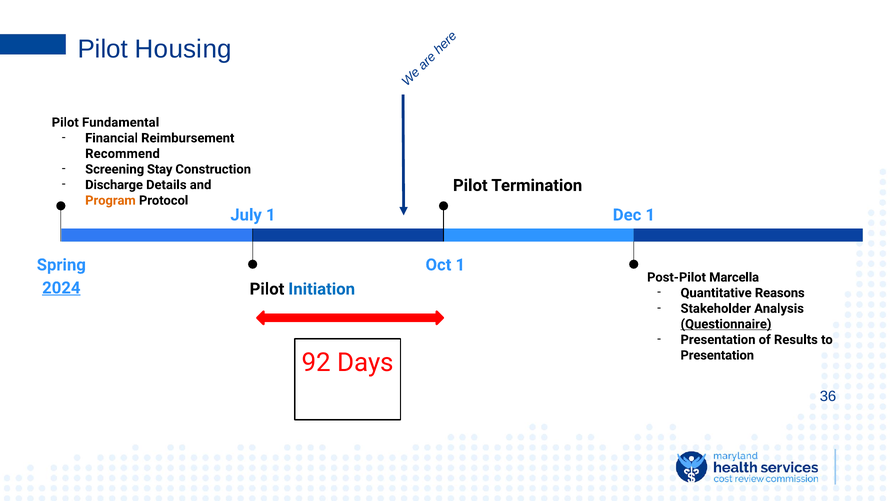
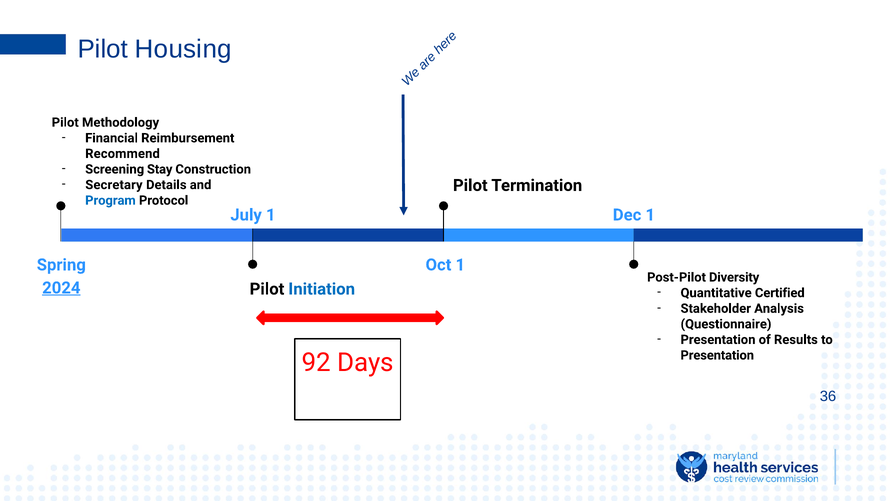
Fundamental: Fundamental -> Methodology (121, 122)
Discharge: Discharge -> Secretary (114, 185)
Program colour: orange -> blue (110, 200)
Marcella: Marcella -> Diversity (734, 277)
Reasons: Reasons -> Certified (780, 293)
Questionnaire underline: present -> none (726, 324)
